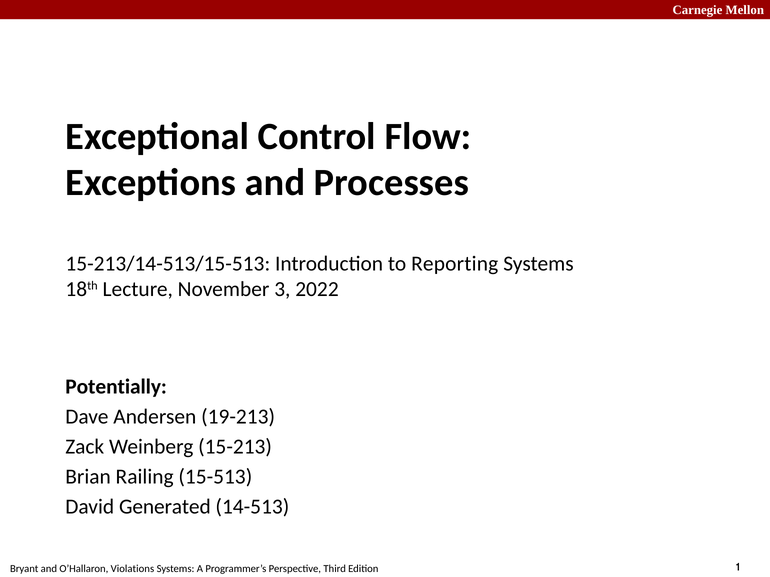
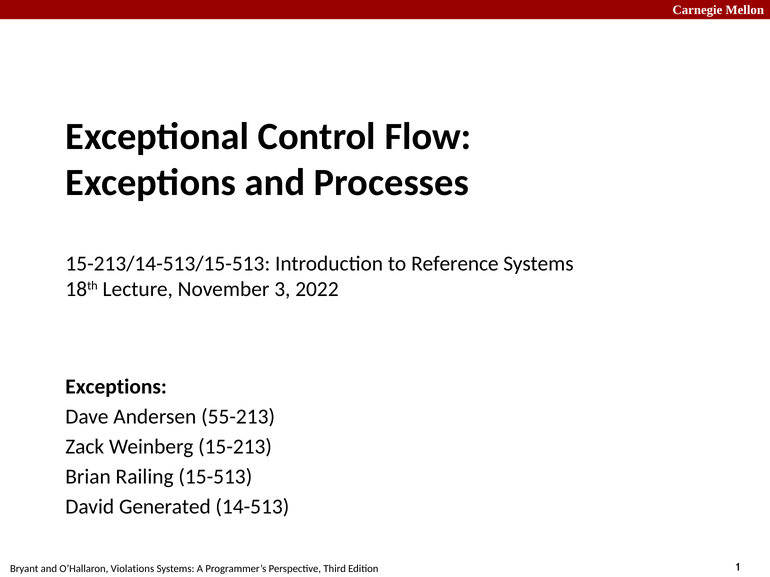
Reporting: Reporting -> Reference (455, 264)
Potentially: Potentially -> Exceptions (116, 387)
19-213: 19-213 -> 55-213 (238, 417)
